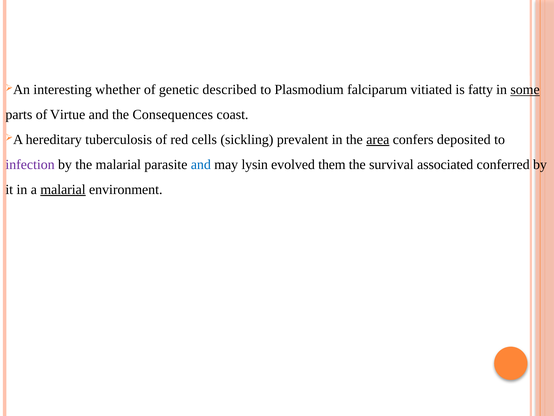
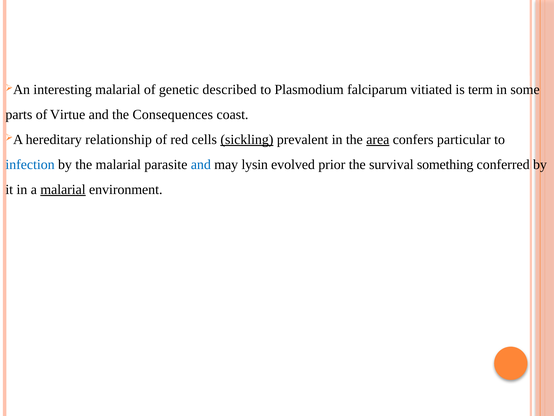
interesting whether: whether -> malarial (118, 90)
fatty: fatty -> term (481, 90)
some underline: present -> none (525, 90)
tuberculosis: tuberculosis -> relationship (119, 139)
sickling underline: none -> present (247, 139)
deposited: deposited -> particular (464, 139)
infection colour: purple -> blue (30, 164)
them: them -> prior (332, 164)
associated: associated -> something (445, 164)
